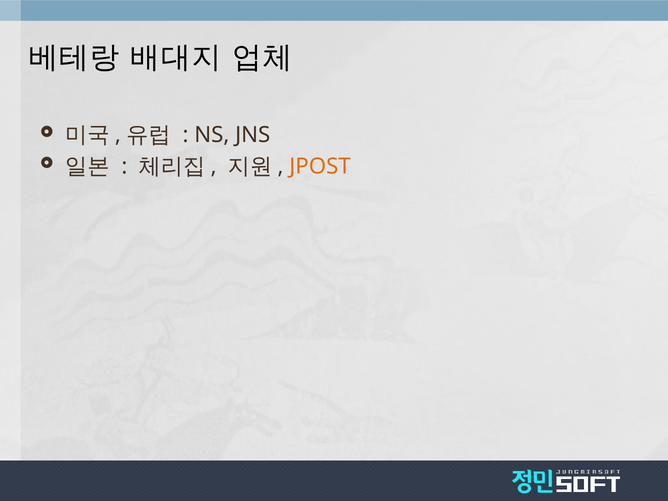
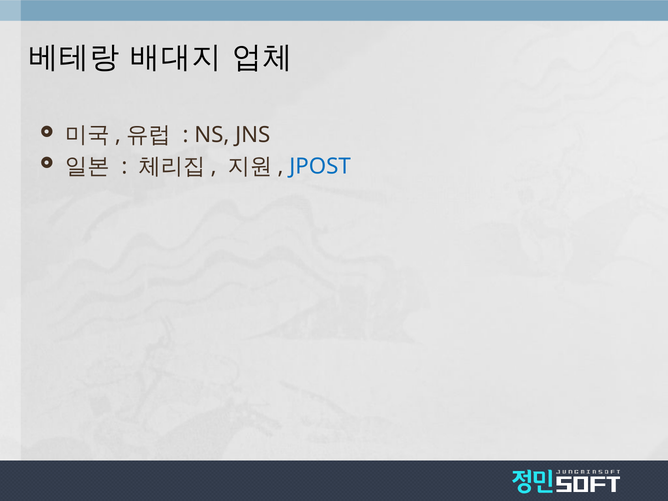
JPOST colour: orange -> blue (320, 166)
